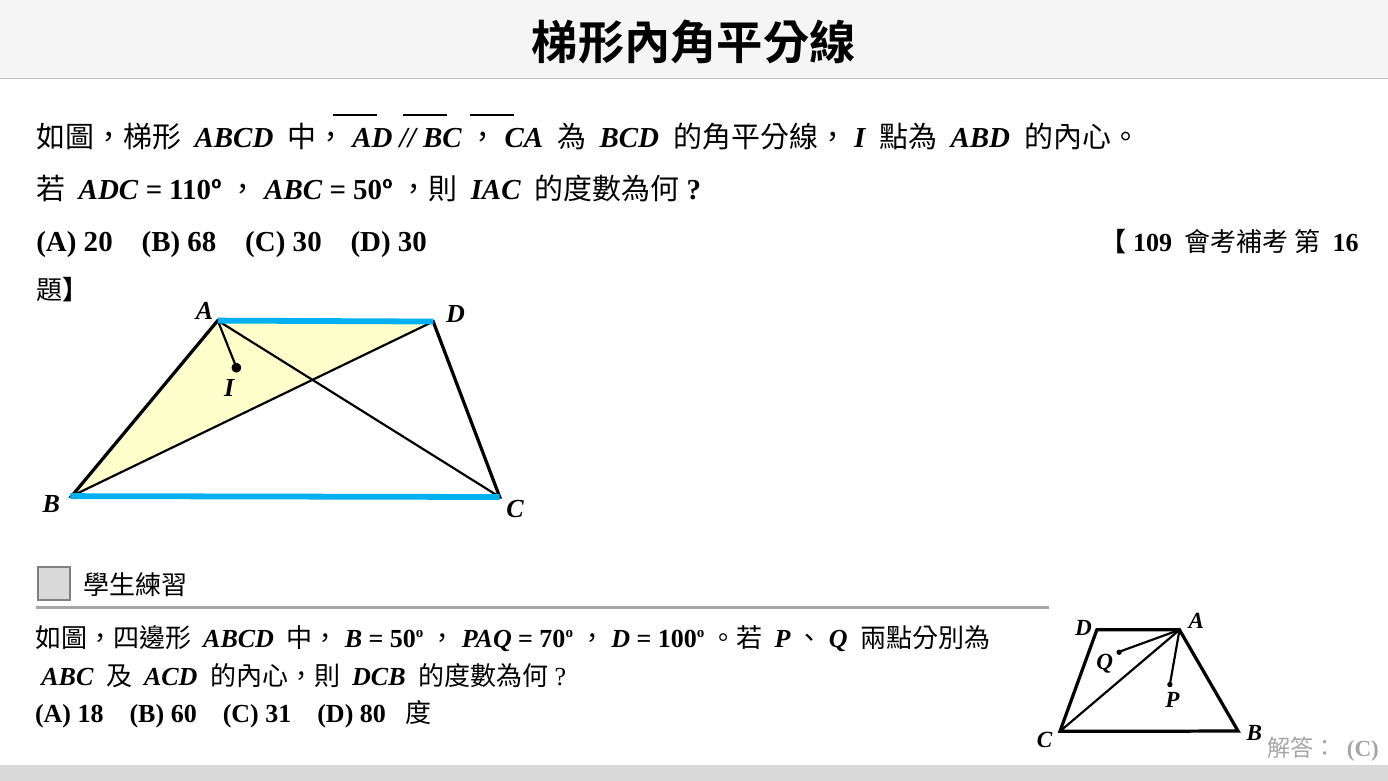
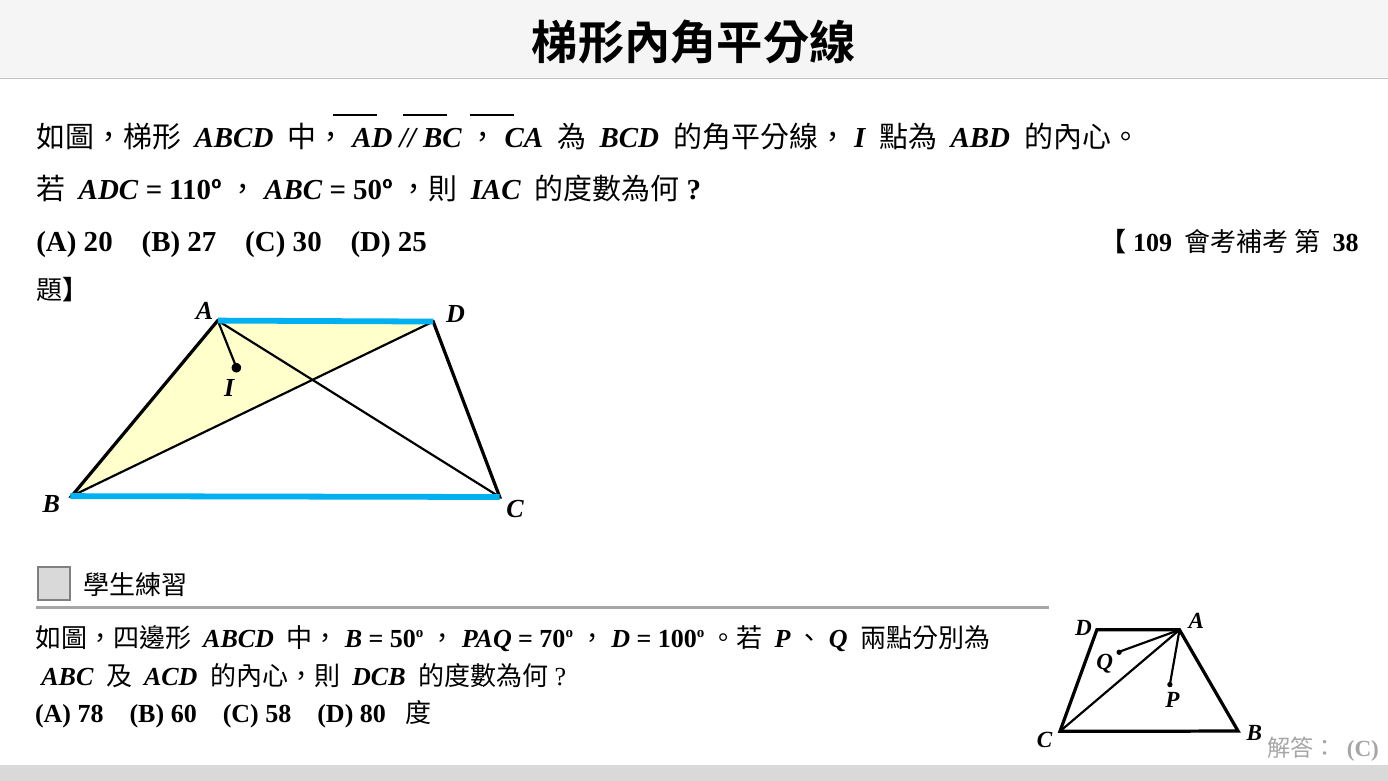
68: 68 -> 27 (202, 242)
D 30: 30 -> 25 (412, 242)
16: 16 -> 38 (1346, 243)
18: 18 -> 78 (91, 714)
31: 31 -> 58 (278, 714)
